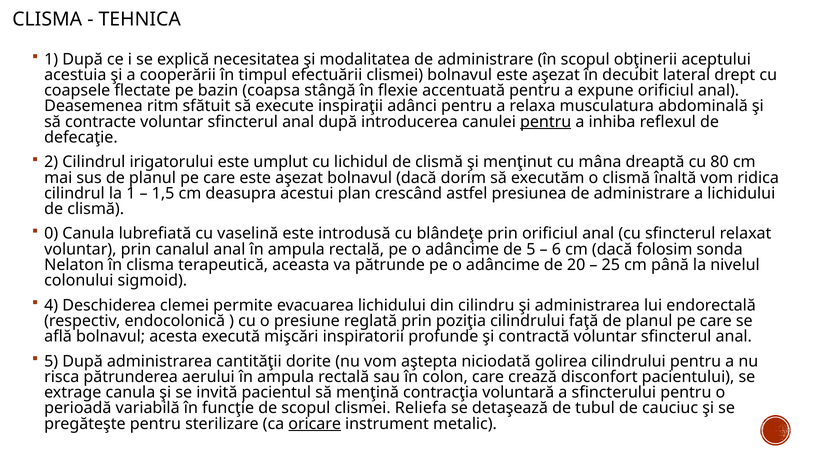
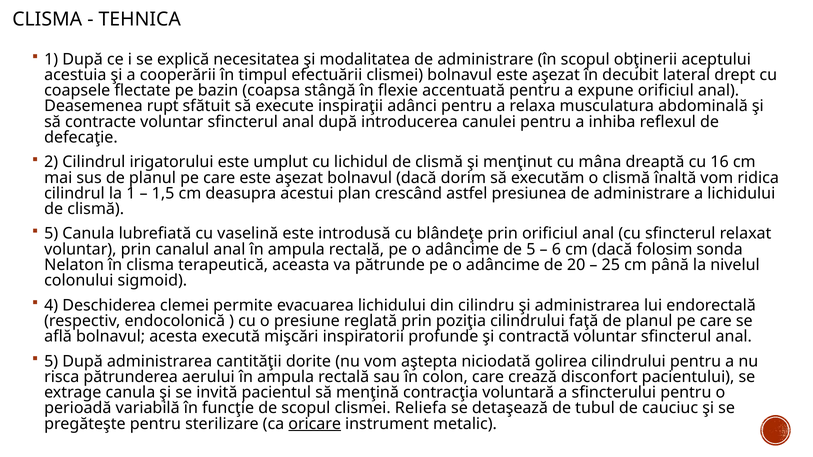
ritm: ritm -> rupt (163, 106)
pentru underline: present -> none (546, 122)
80: 80 -> 16 (720, 162)
0: 0 -> 5 (51, 234)
